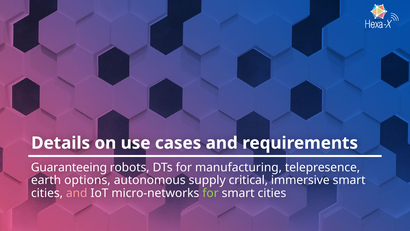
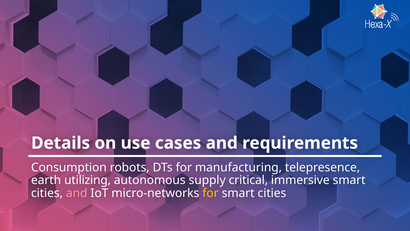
Guaranteeing: Guaranteeing -> Consumption (69, 167)
options: options -> utilizing (88, 180)
for colour: light green -> yellow (211, 193)
